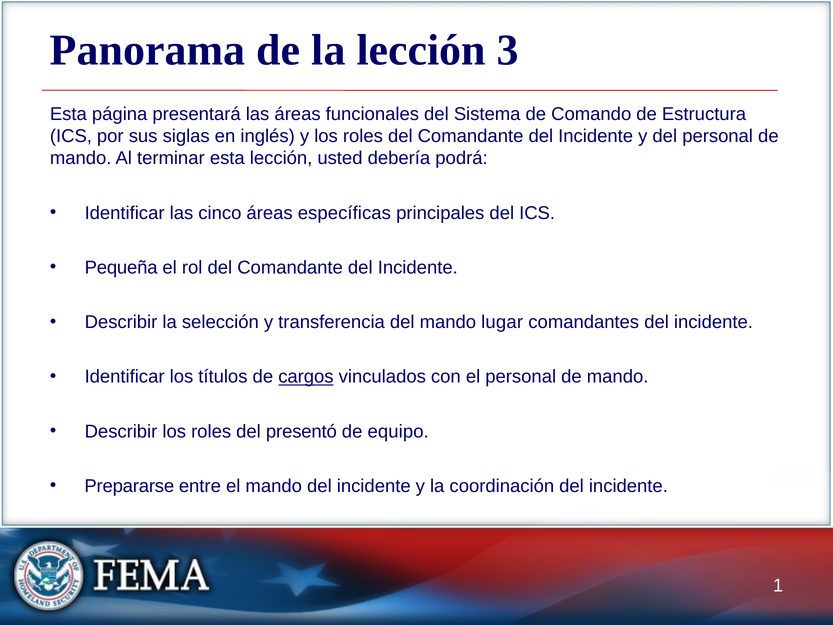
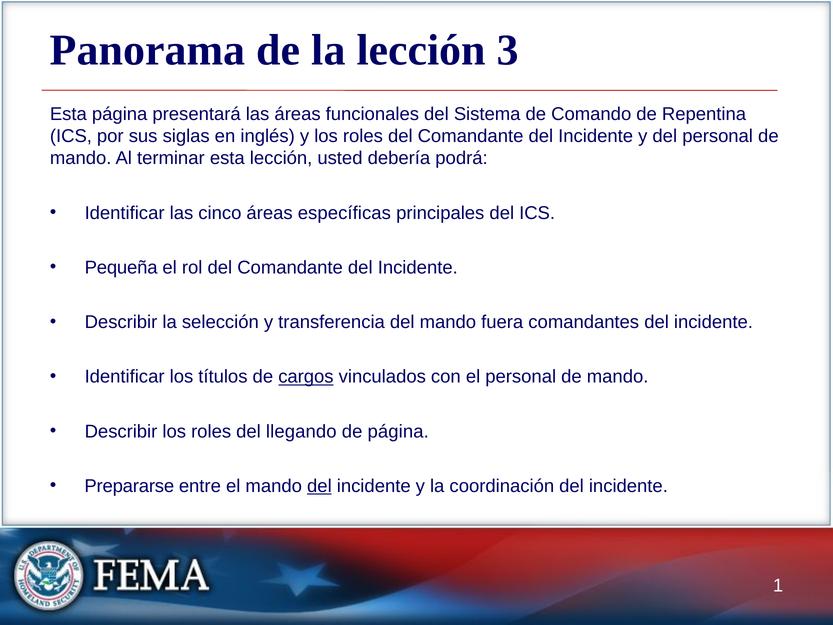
Estructura: Estructura -> Repentina (704, 114)
lugar: lugar -> fuera (502, 322)
presentó: presentó -> llegando (301, 431)
de equipo: equipo -> página (398, 431)
del underline: none -> present (319, 486)
